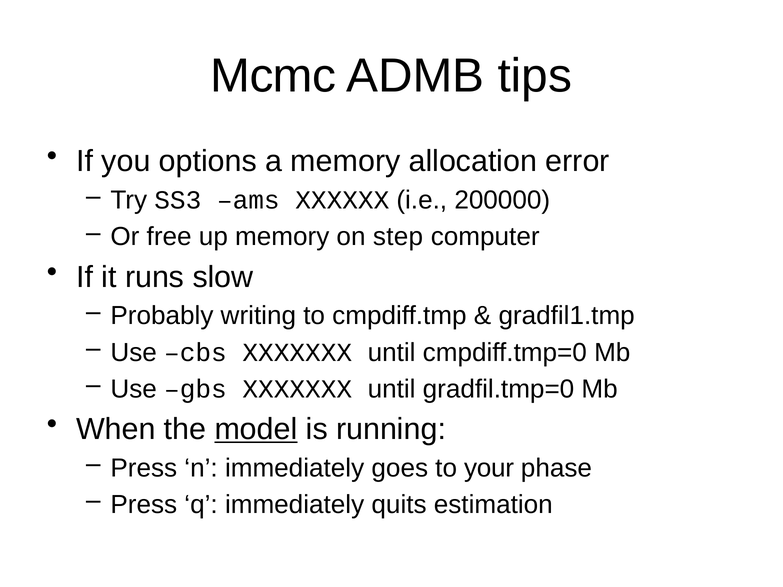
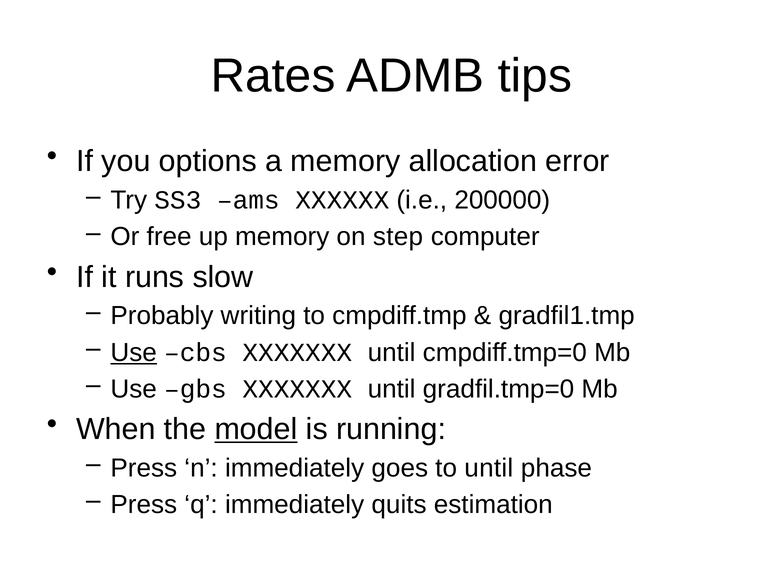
Mcmc: Mcmc -> Rates (273, 76)
Use underline: none -> present (134, 353)
to your: your -> until (489, 468)
